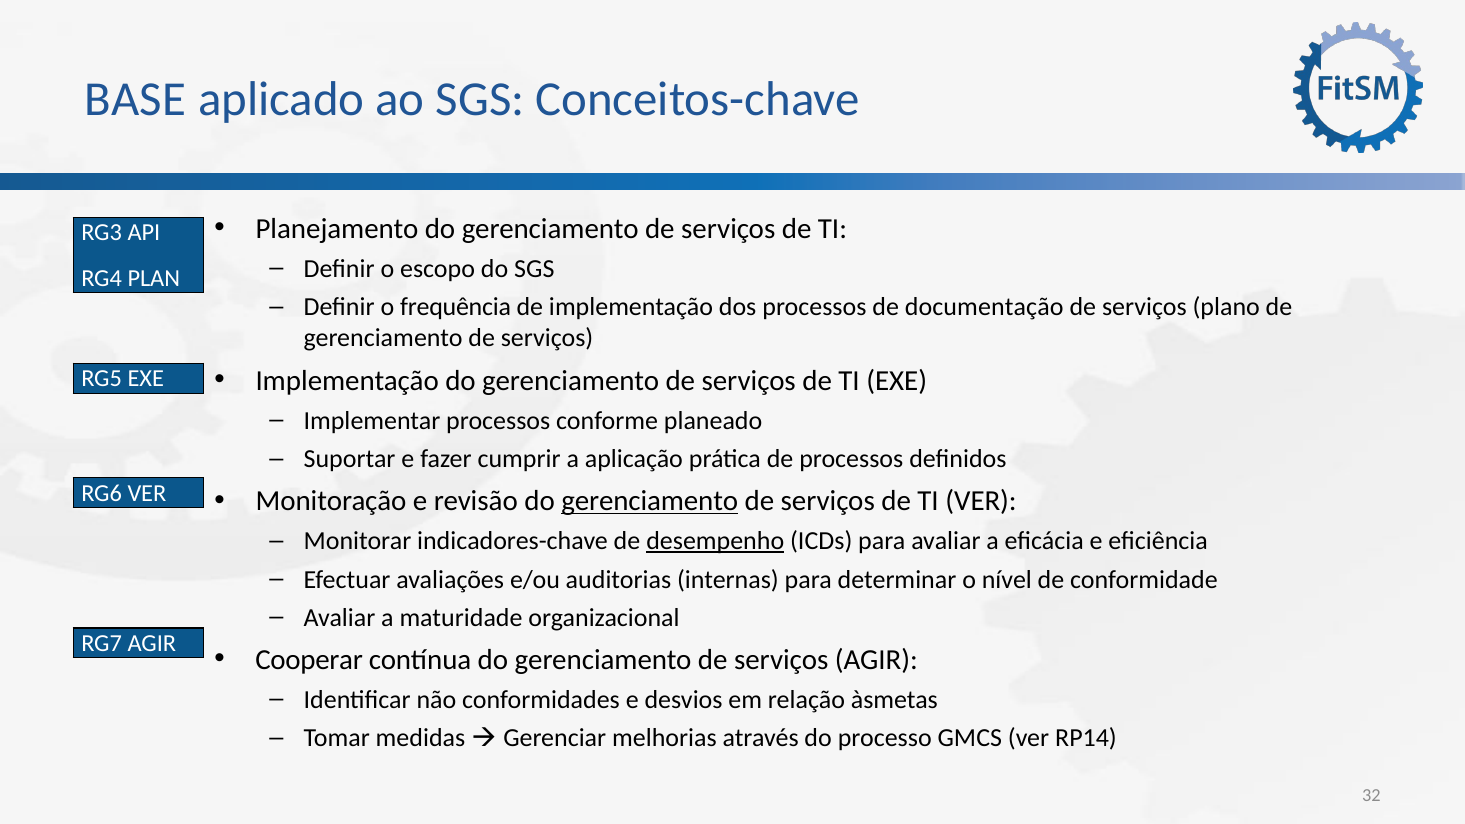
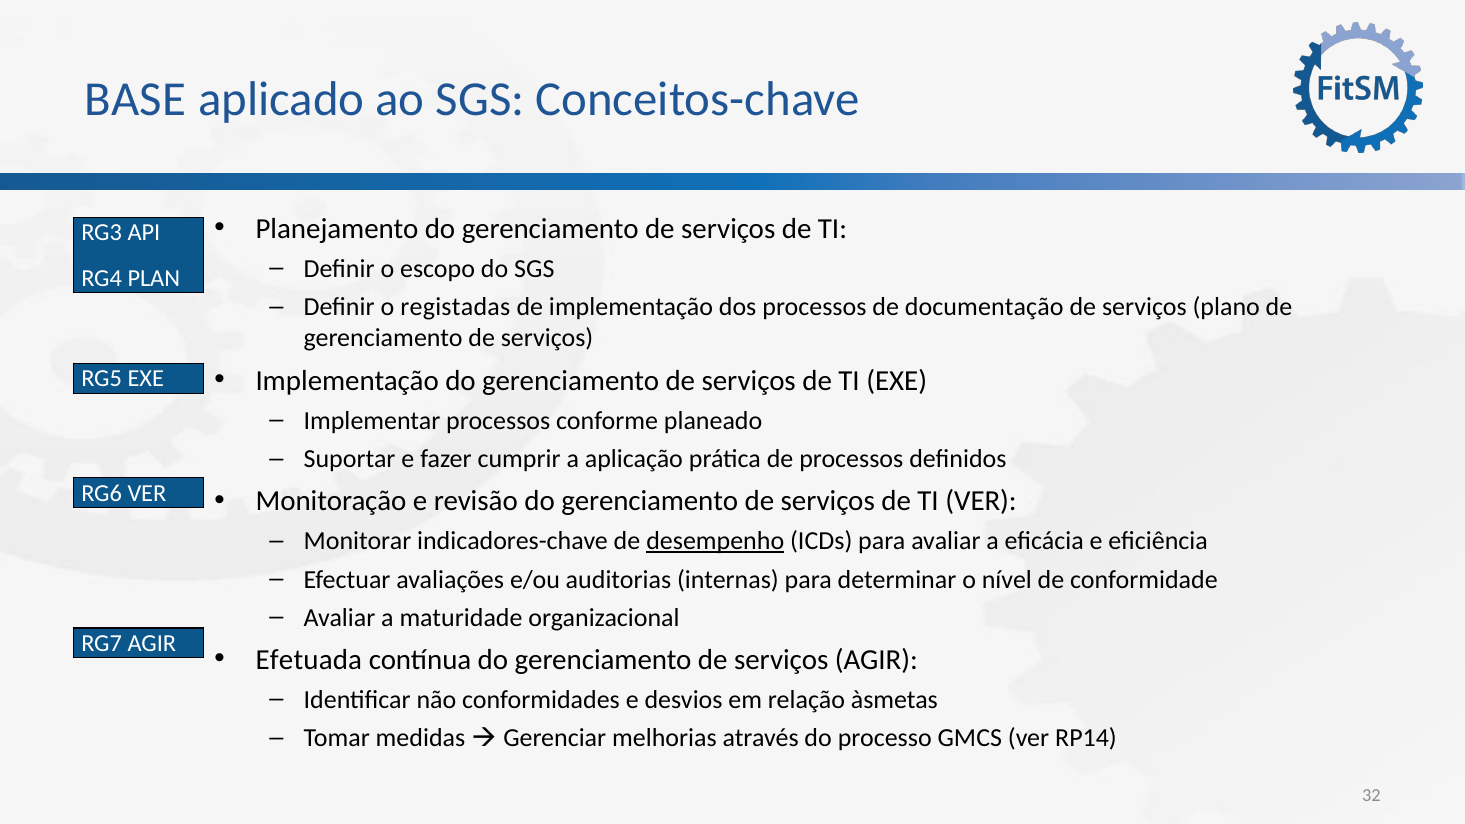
frequência: frequência -> registadas (455, 307)
gerenciamento underline: present -> none (650, 501)
Cooperar: Cooperar -> Efetuada (309, 660)
